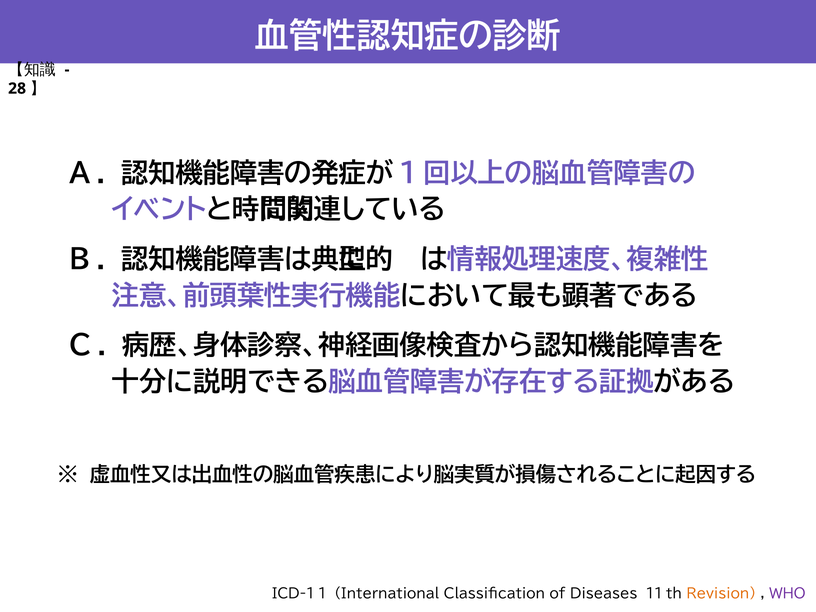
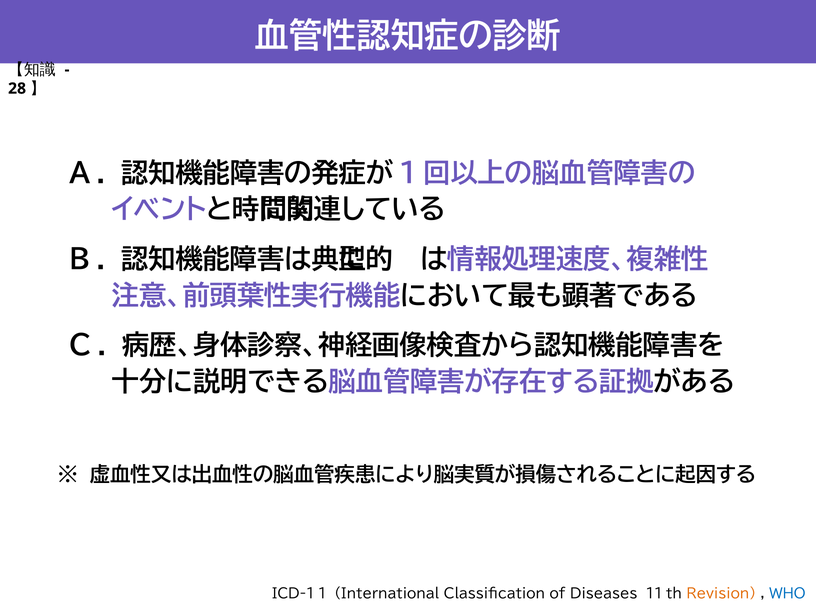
WHO colour: purple -> blue (787, 594)
